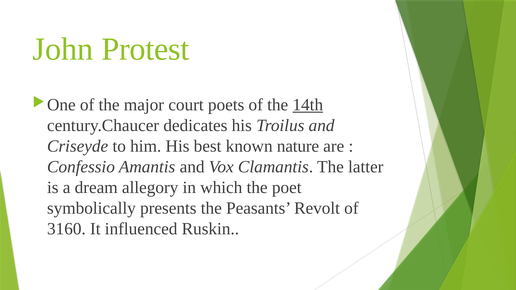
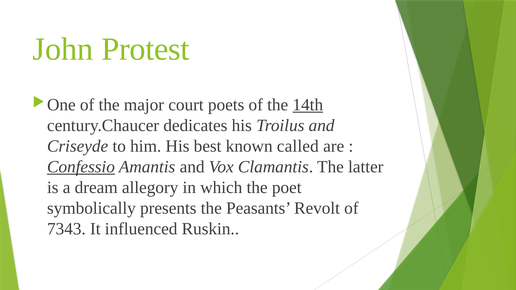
nature: nature -> called (298, 146)
Confessio underline: none -> present (81, 167)
3160: 3160 -> 7343 (66, 229)
